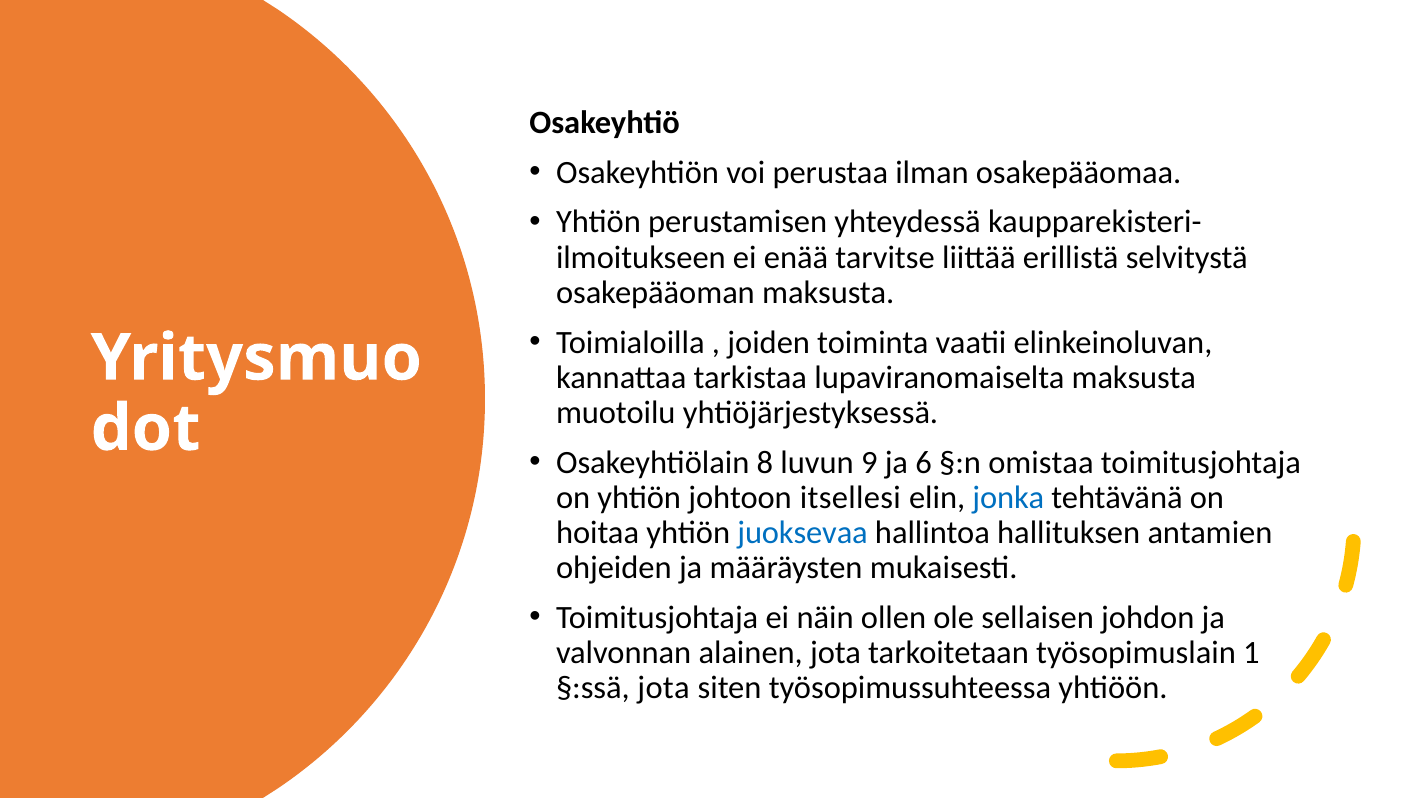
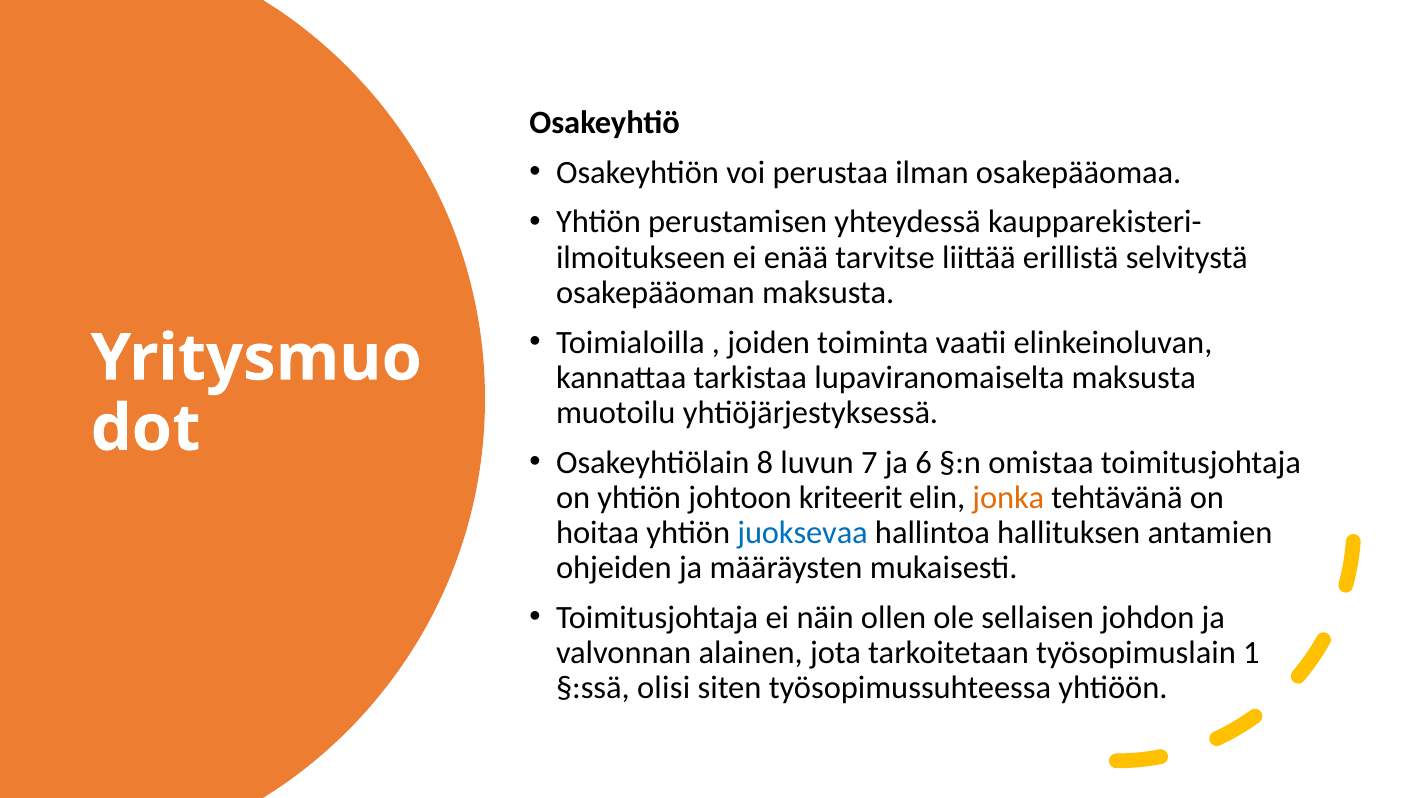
9: 9 -> 7 (869, 462)
itsellesi: itsellesi -> kriteerit (851, 498)
jonka colour: blue -> orange (1008, 498)
§:ssä jota: jota -> olisi (664, 688)
